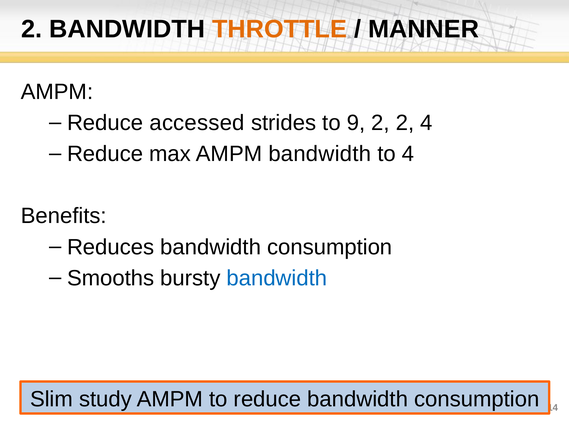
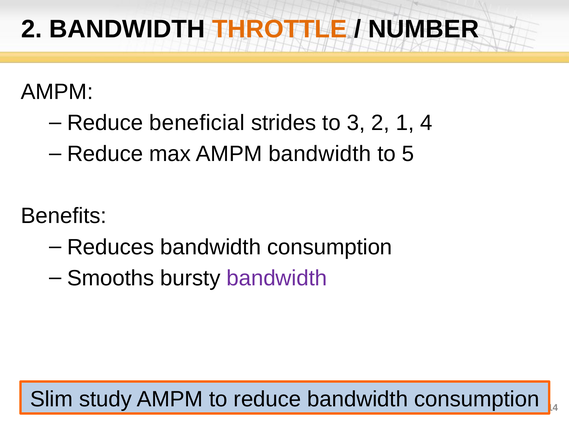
MANNER: MANNER -> NUMBER (424, 29)
accessed: accessed -> beneficial (197, 123)
9: 9 -> 3 (356, 123)
2 2: 2 -> 1 (405, 123)
to 4: 4 -> 5 (408, 154)
bandwidth colour: blue -> purple (277, 278)
